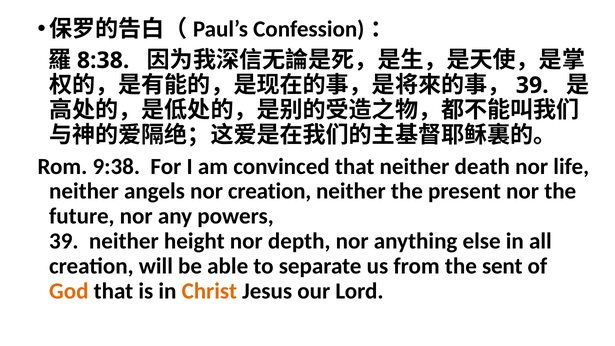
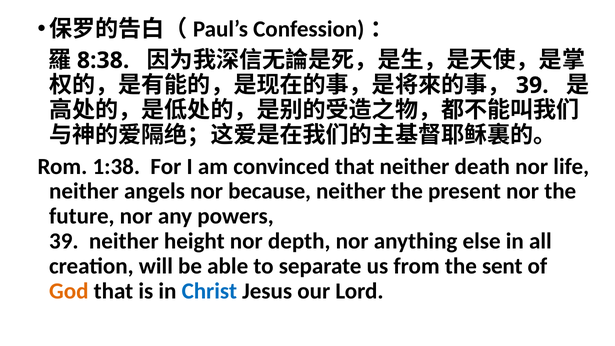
9:38: 9:38 -> 1:38 (116, 166)
nor creation: creation -> because (270, 191)
Christ colour: orange -> blue (209, 291)
